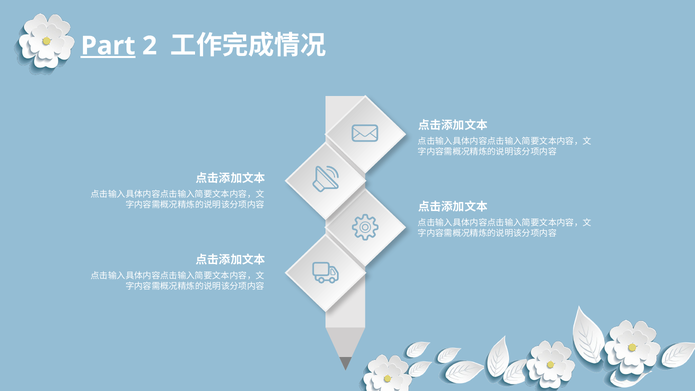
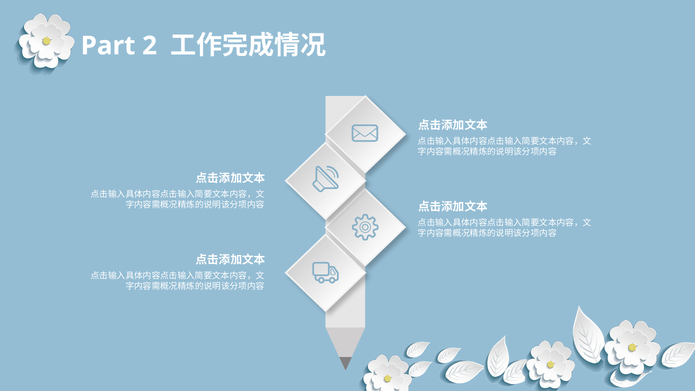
Part underline: present -> none (108, 46)
